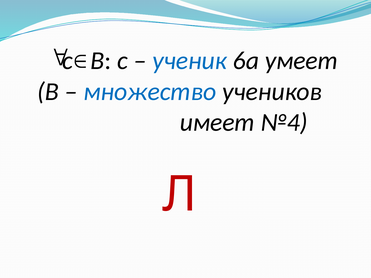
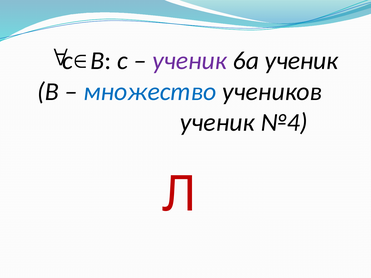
ученик colour: blue -> purple (190, 61)
6а умеет: умеет -> ученик (301, 61)
имеет: имеет -> ученик (217, 123)
